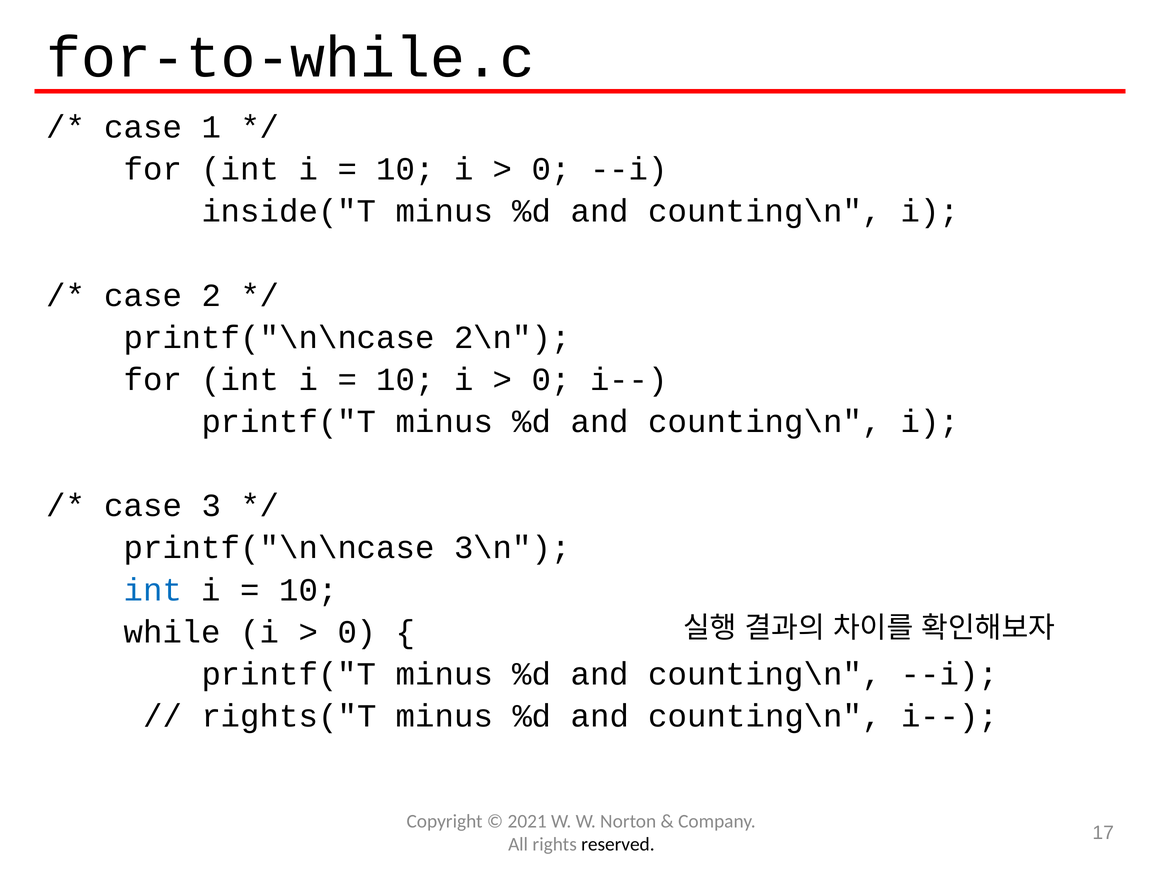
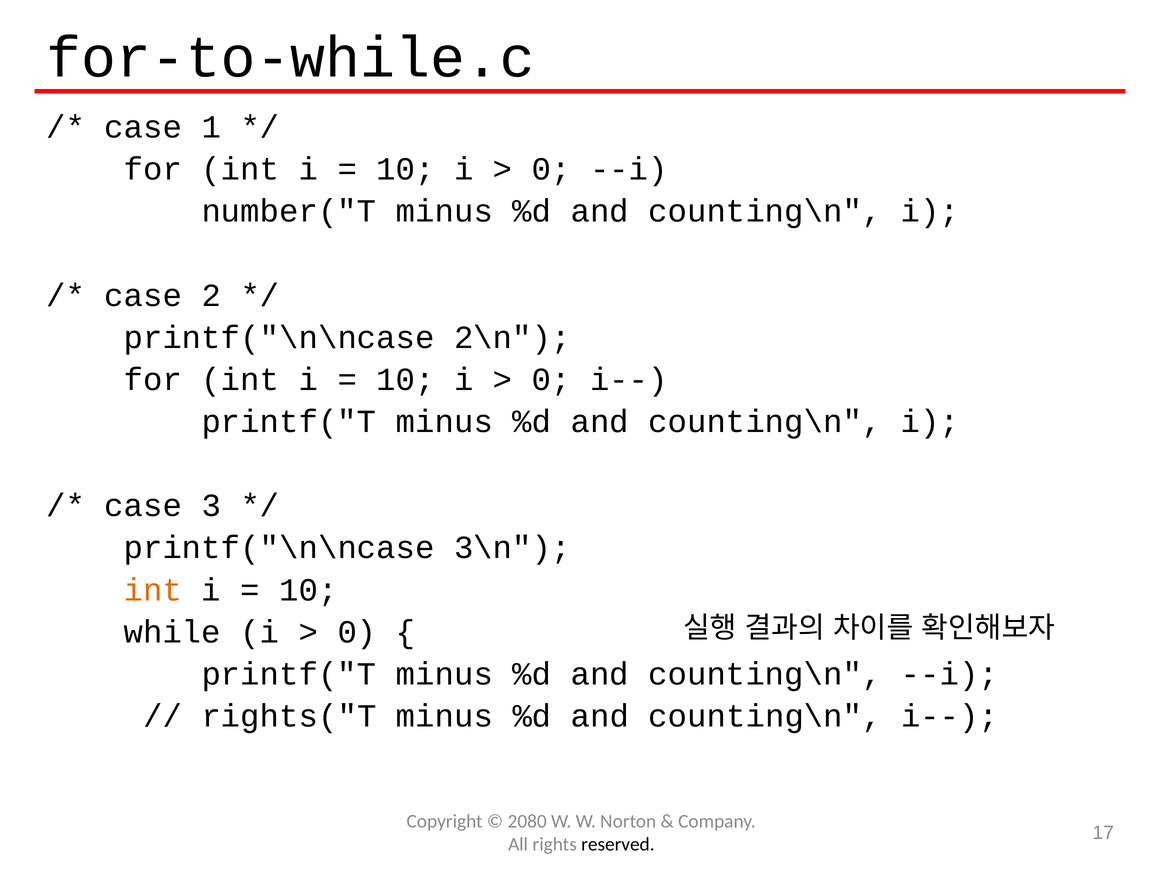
inside("T: inside("T -> number("T (289, 211)
int colour: blue -> orange (153, 590)
2021: 2021 -> 2080 (527, 821)
